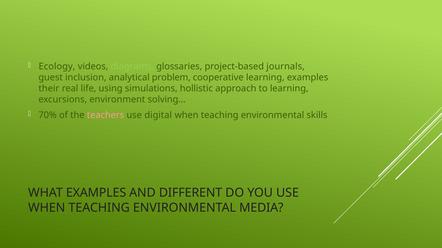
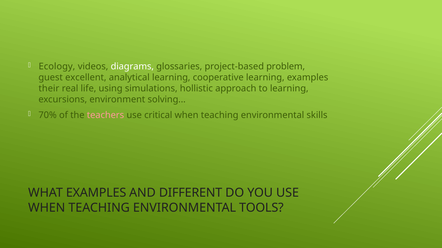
diagrams colour: light green -> white (132, 67)
journals: journals -> problem (286, 67)
inclusion: inclusion -> excellent (86, 78)
analytical problem: problem -> learning (171, 78)
digital: digital -> critical (158, 115)
MEDIA: MEDIA -> TOOLS (261, 208)
